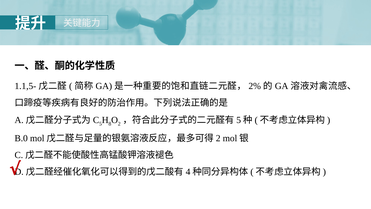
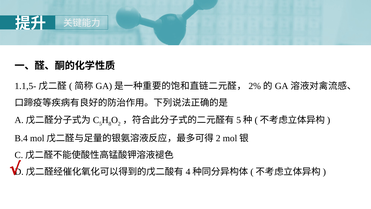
B.0: B.0 -> B.4 (21, 138)
